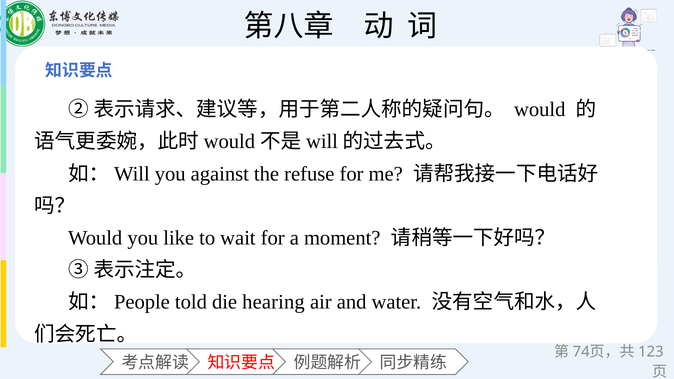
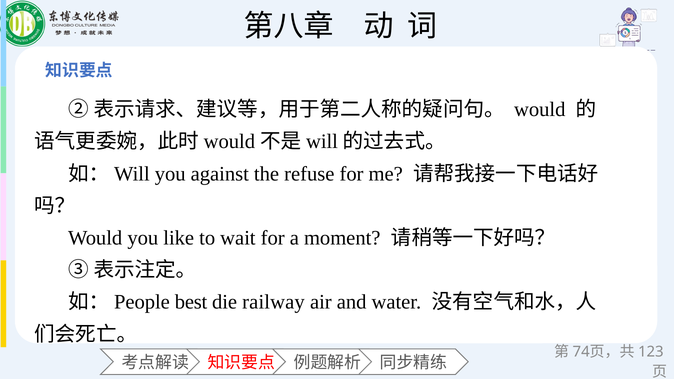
told: told -> best (191, 302)
hearing: hearing -> railway (274, 302)
